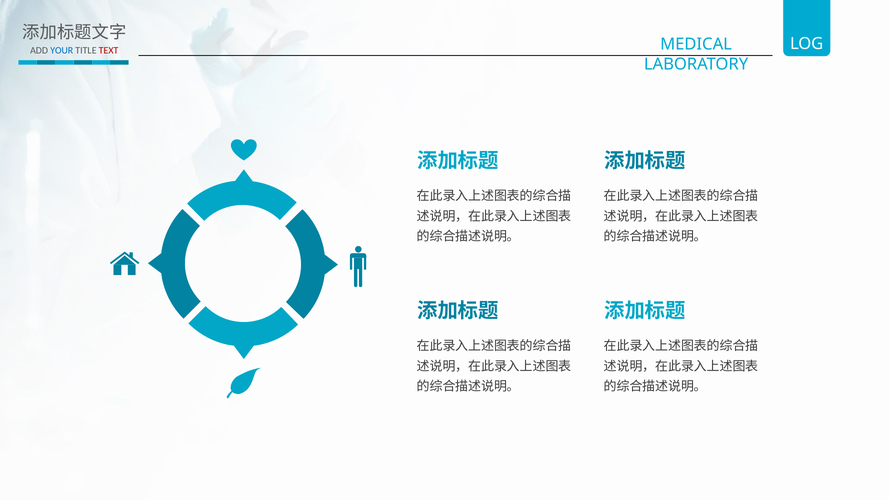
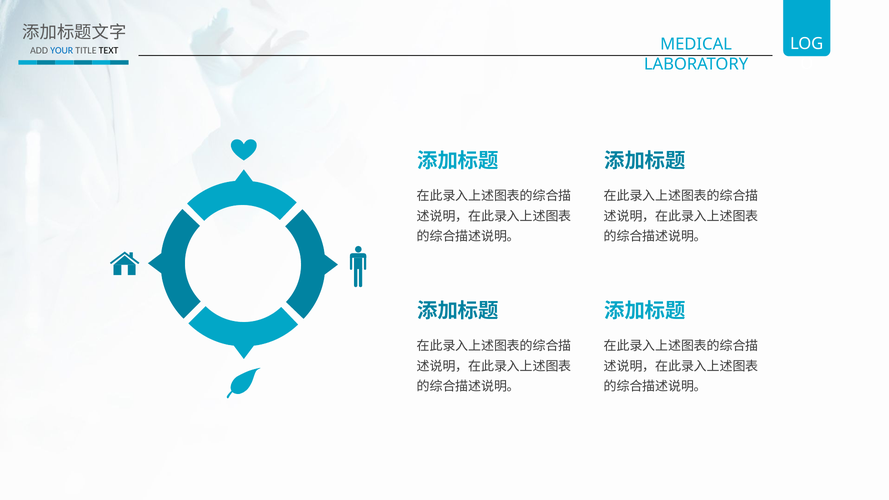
TEXT colour: red -> black (109, 50)
